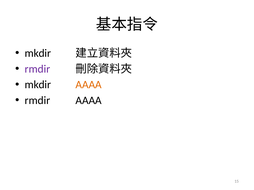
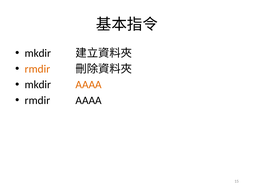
rmdir colour: purple -> orange (37, 69)
